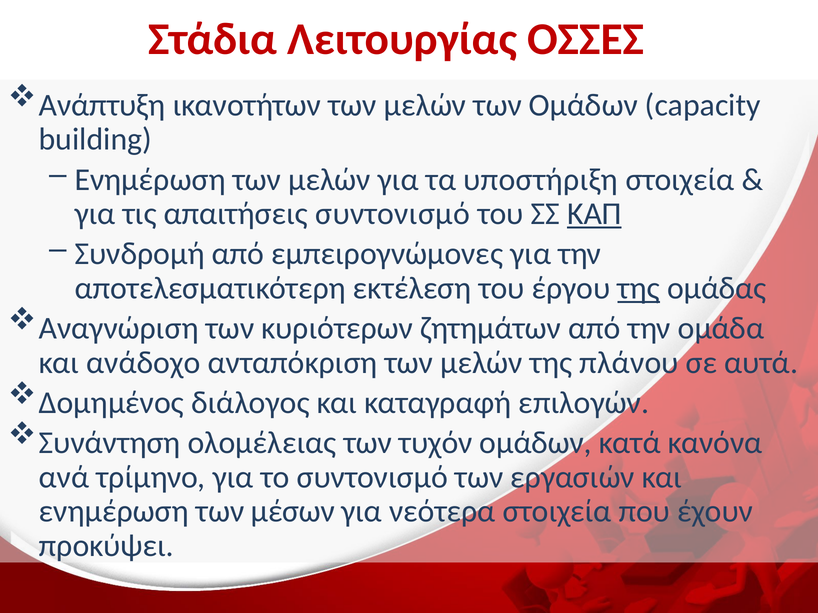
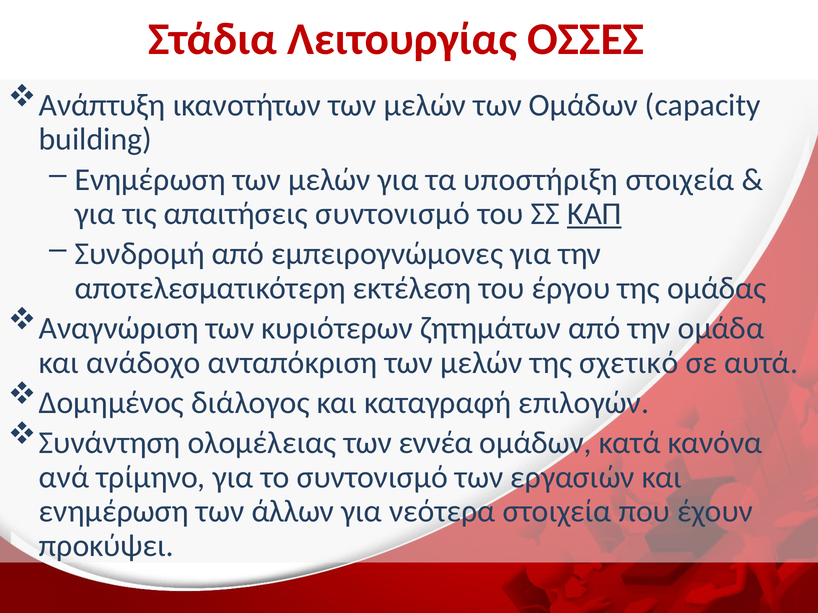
της underline: present -> none (639, 288)
πλάνου: πλάνου -> σχετικό (629, 363)
τυχόν: τυχόν -> εννέα (436, 443)
μέσων: μέσων -> άλλων (293, 512)
